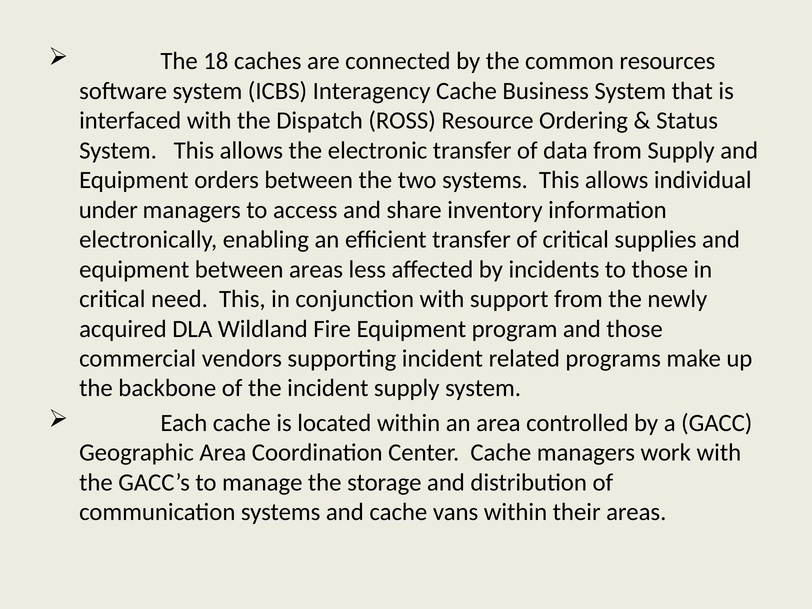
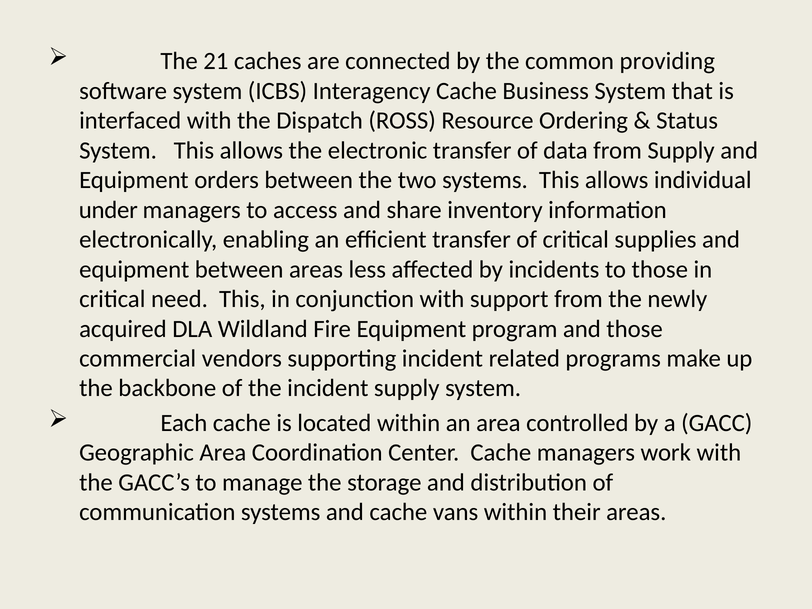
18: 18 -> 21 (216, 61)
resources: resources -> providing (667, 61)
